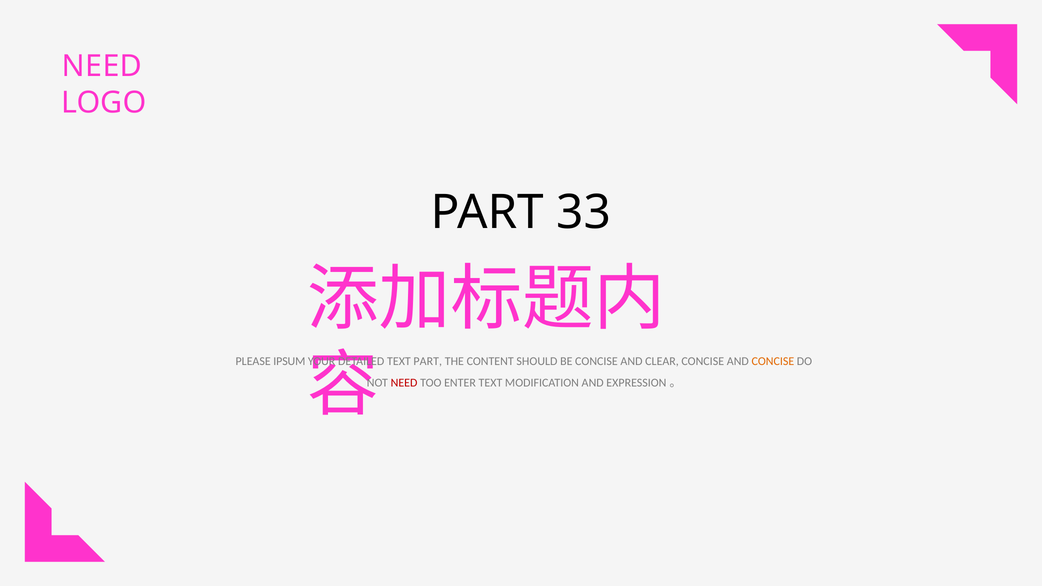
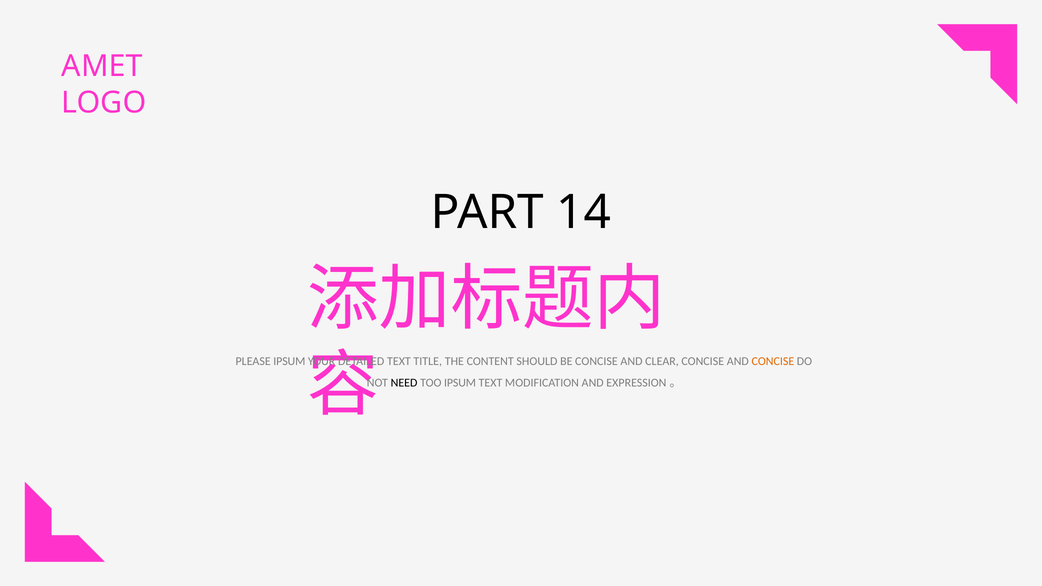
NEED: NEED -> AMET (102, 66)
33: 33 -> 14 (584, 213)
TEXT PART: PART -> TITLE (428, 362)
NEED colour: red -> black (404, 383)
TOO ENTER: ENTER -> IPSUM (460, 383)
